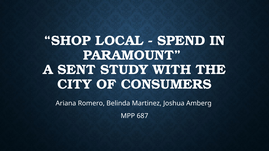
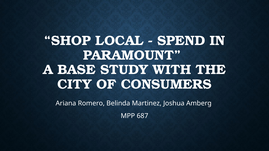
SENT: SENT -> BASE (77, 70)
